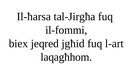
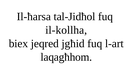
tal-Jirgħa: tal-Jirgħa -> tal-Jidħol (74, 16)
il-fommi: il-fommi -> il-kollha (66, 30)
